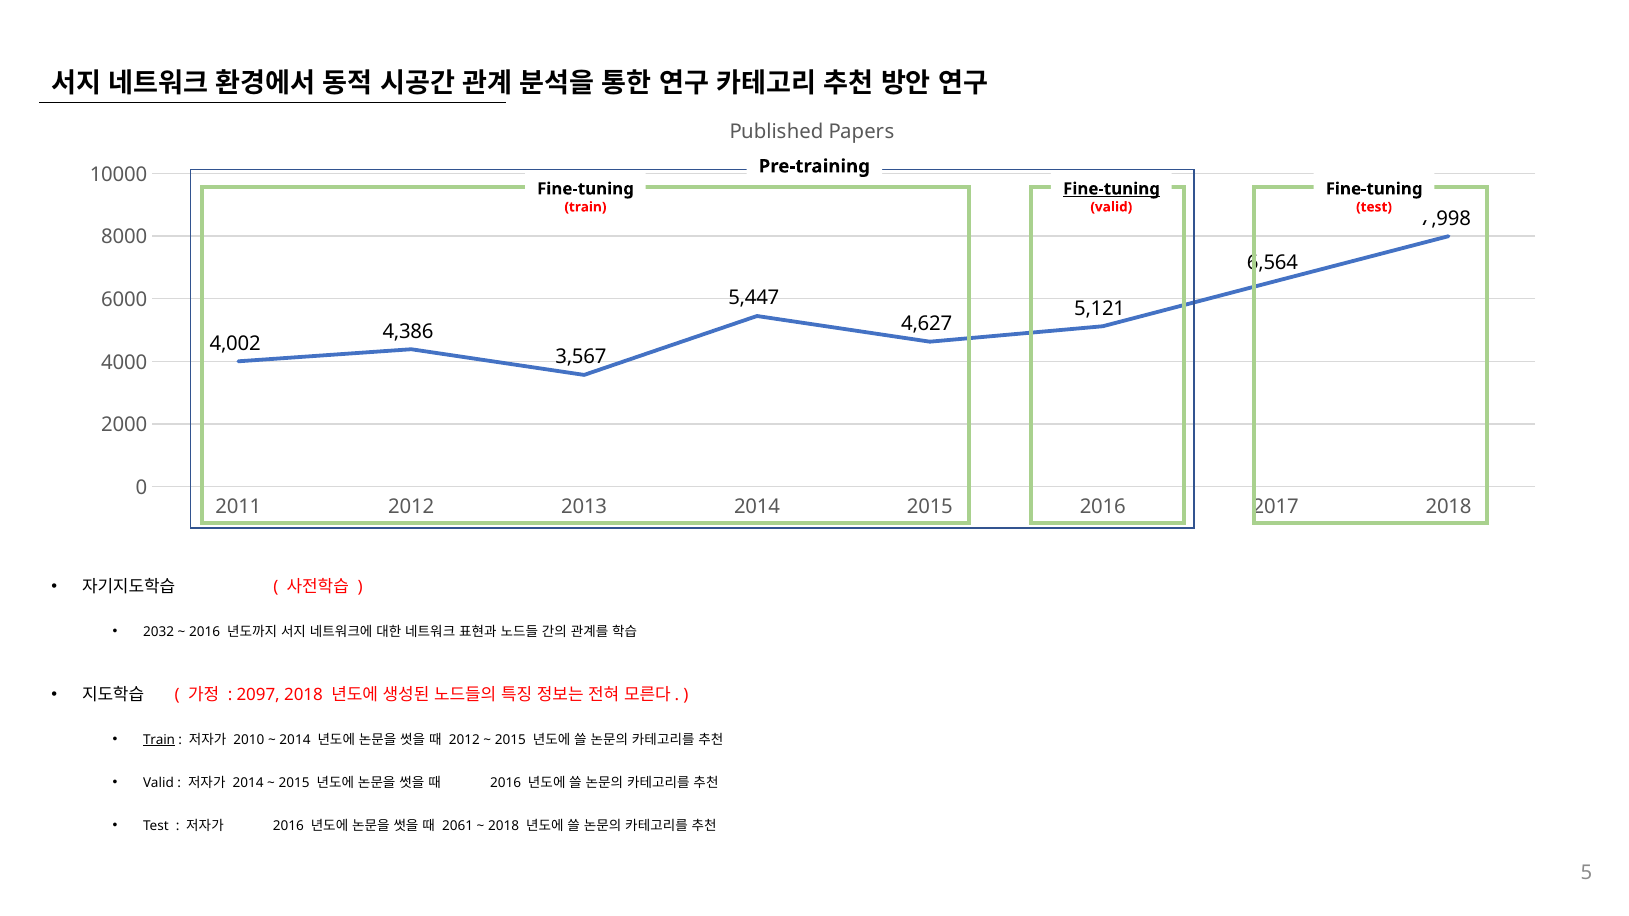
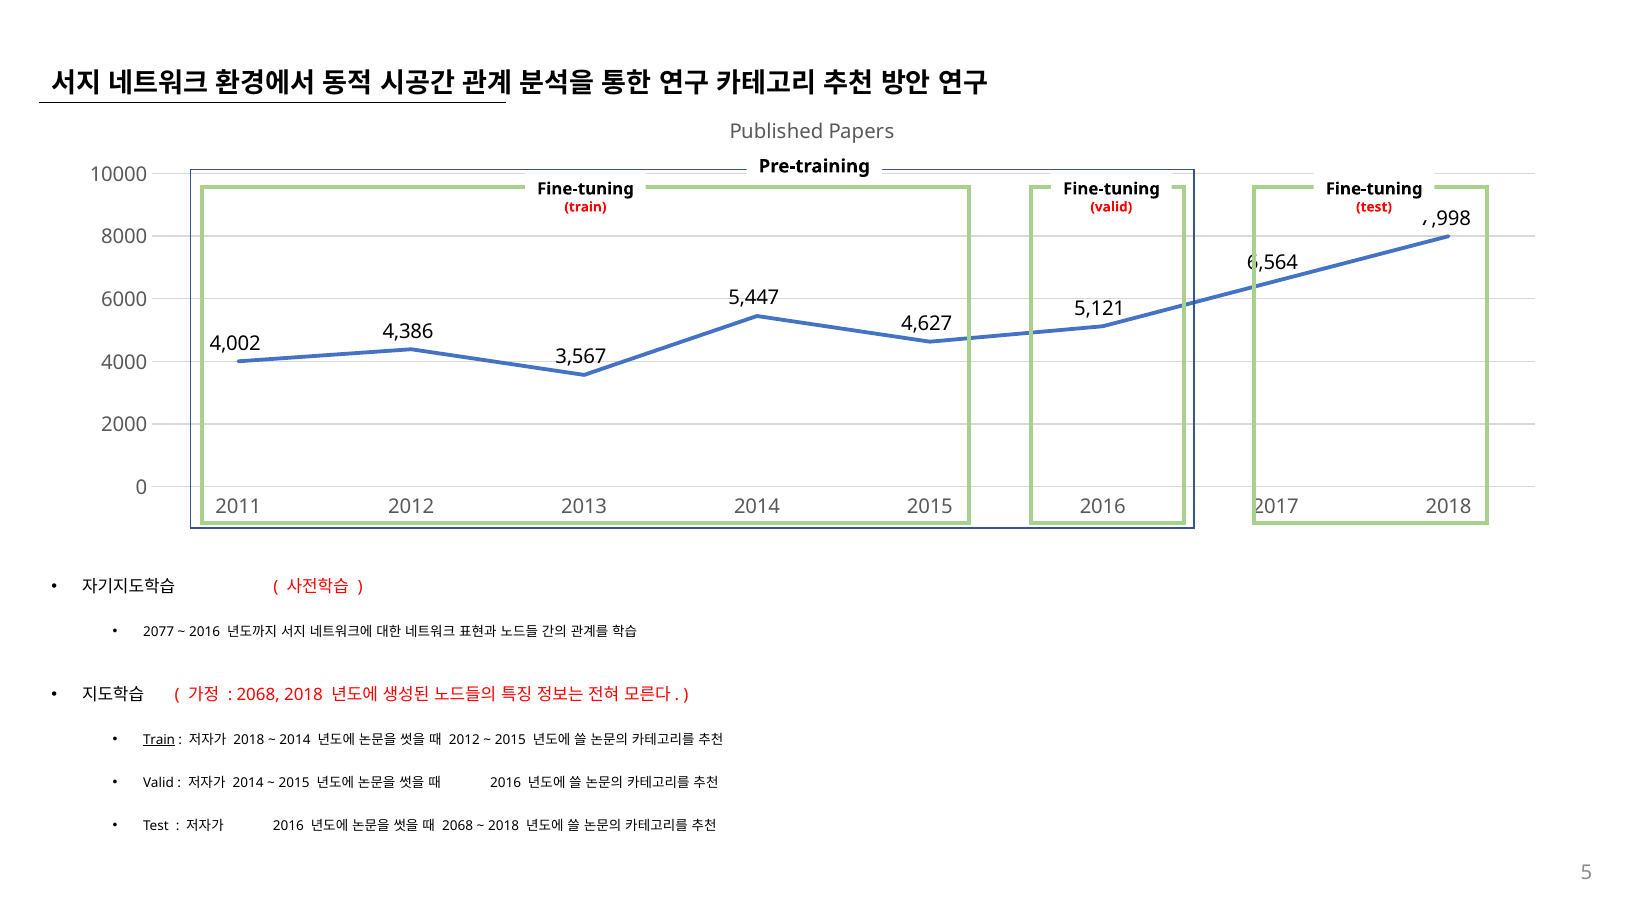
Fine-tuning underline: present -> none (1111, 189)
2032: 2032 -> 2077 (159, 632)
2097: 2097 -> 2068 (258, 695)
2010: 2010 -> 2018 (249, 740)
2061: 2061 -> 2068 (458, 826)
